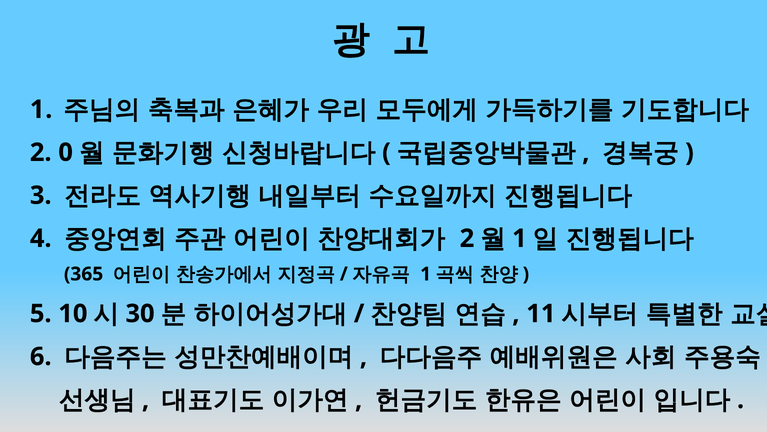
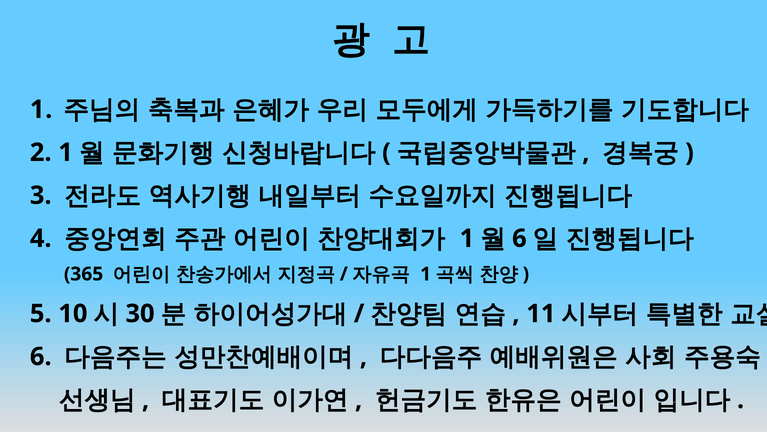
2 0: 0 -> 1 (66, 152)
2: 2 -> 1 (467, 238)
1: 1 -> 6 (519, 238)
